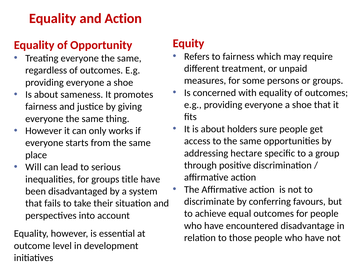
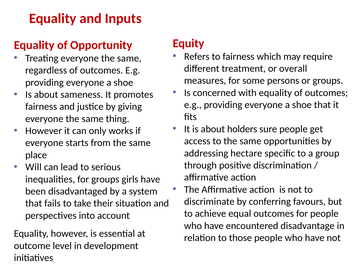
and Action: Action -> Inputs (123, 19)
unpaid: unpaid -> overall (293, 69)
title: title -> girls (130, 179)
